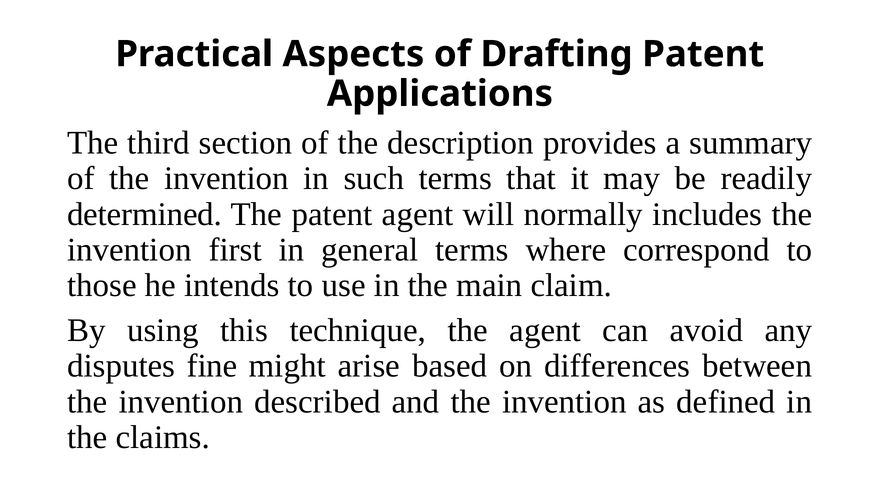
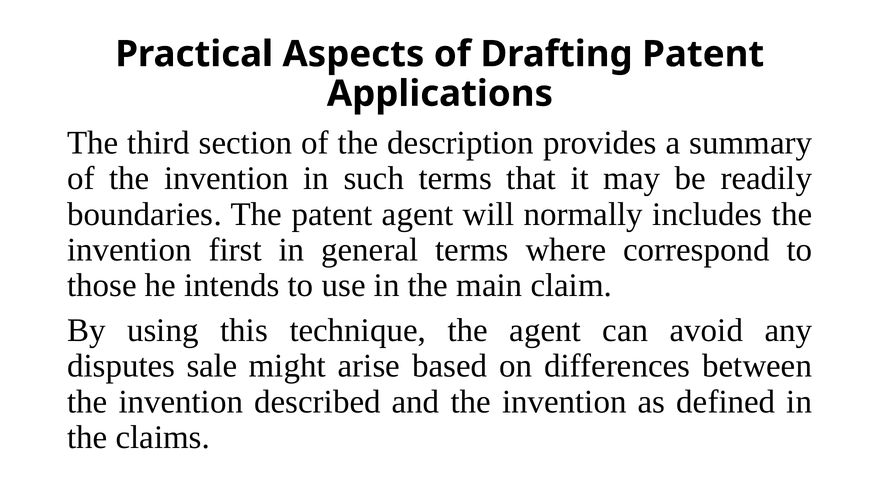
determined: determined -> boundaries (144, 214)
fine: fine -> sale (212, 366)
